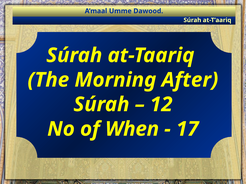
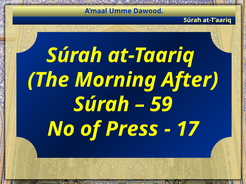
12: 12 -> 59 (161, 105)
When: When -> Press (132, 129)
